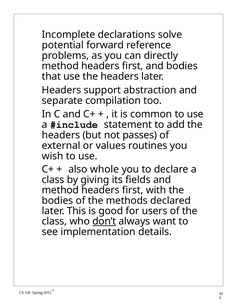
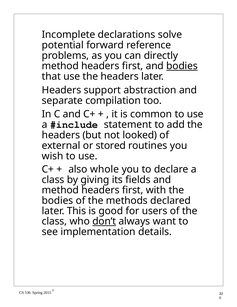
bodies underline: none -> present (182, 66)
passes: passes -> looked (140, 135)
values: values -> stored (111, 145)
